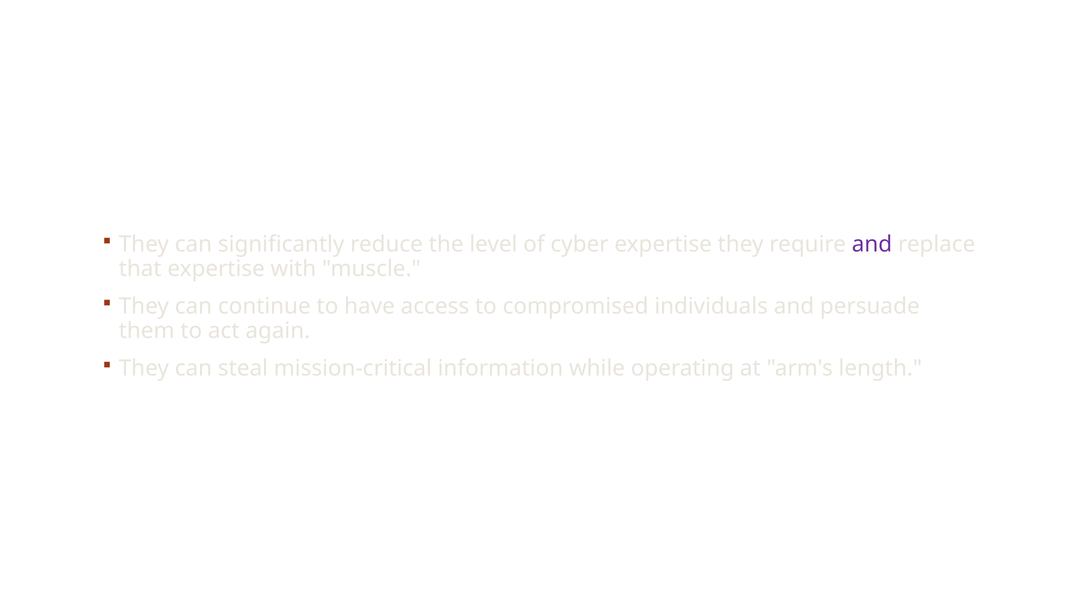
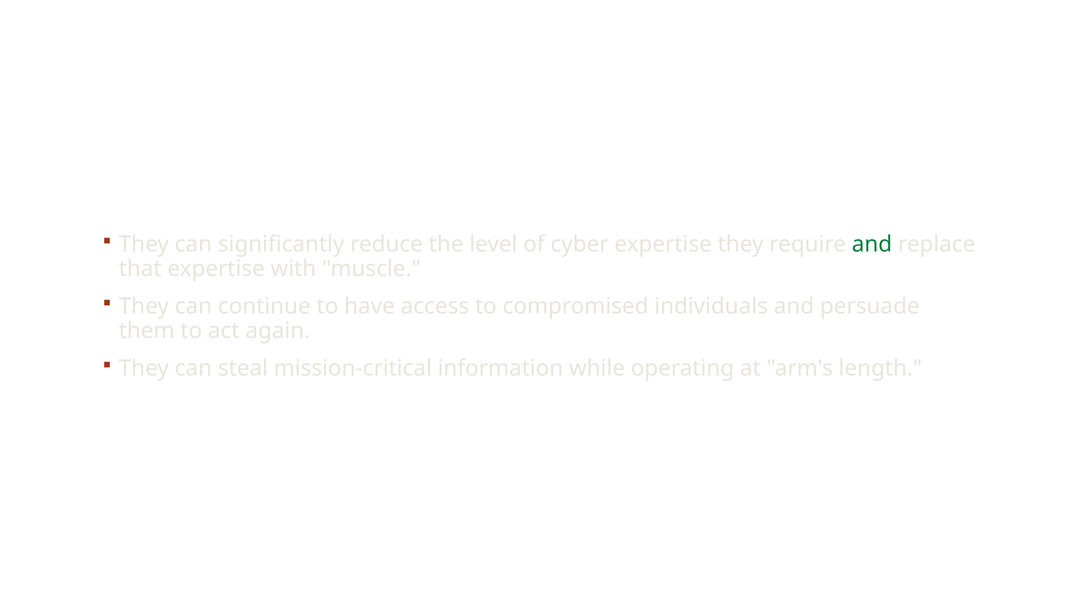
and colour: purple -> green (872, 244)
